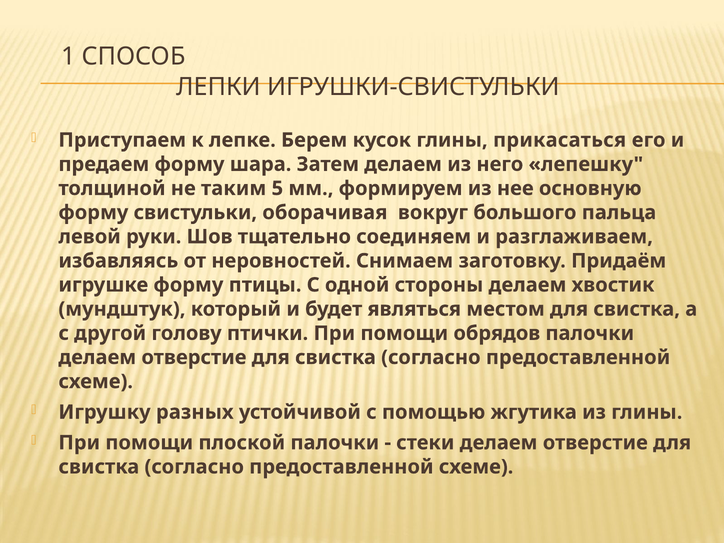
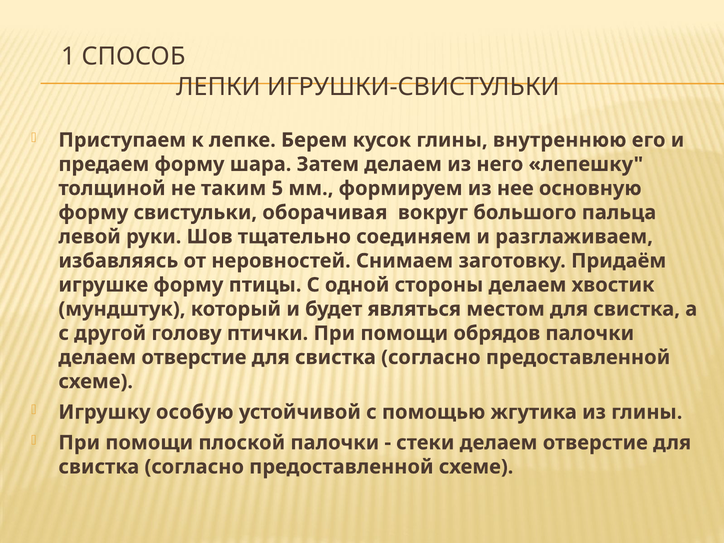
прикасаться: прикасаться -> внутреннюю (560, 140)
разных: разных -> особую (195, 412)
